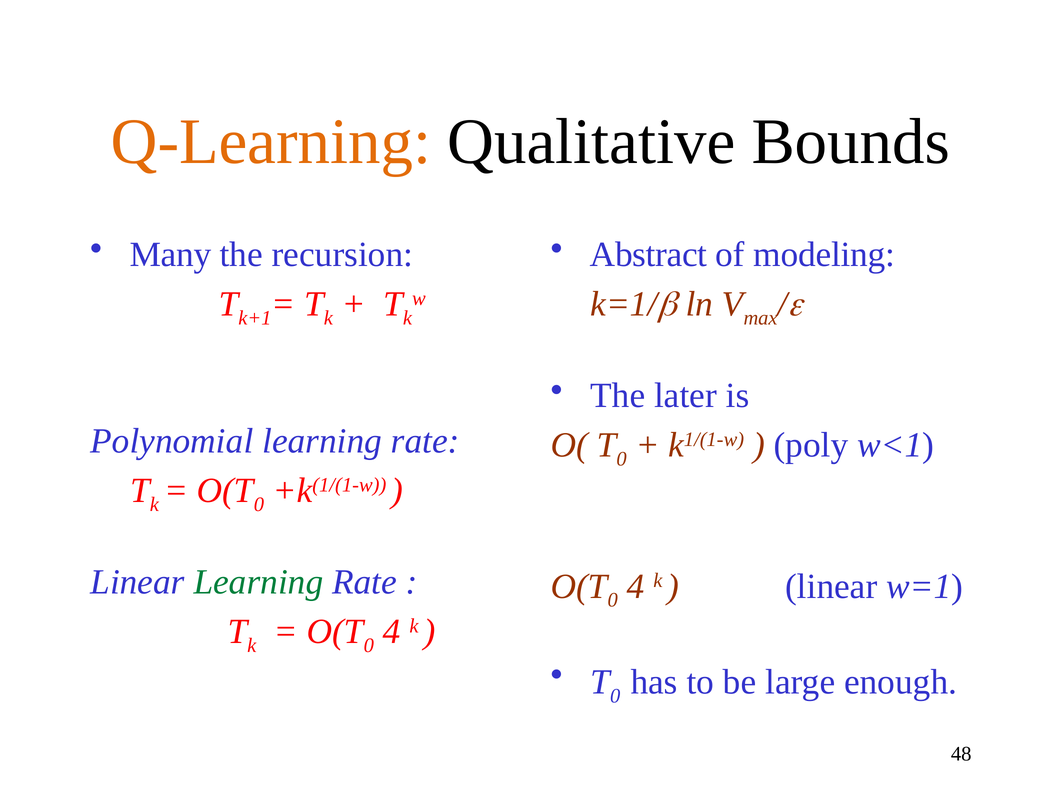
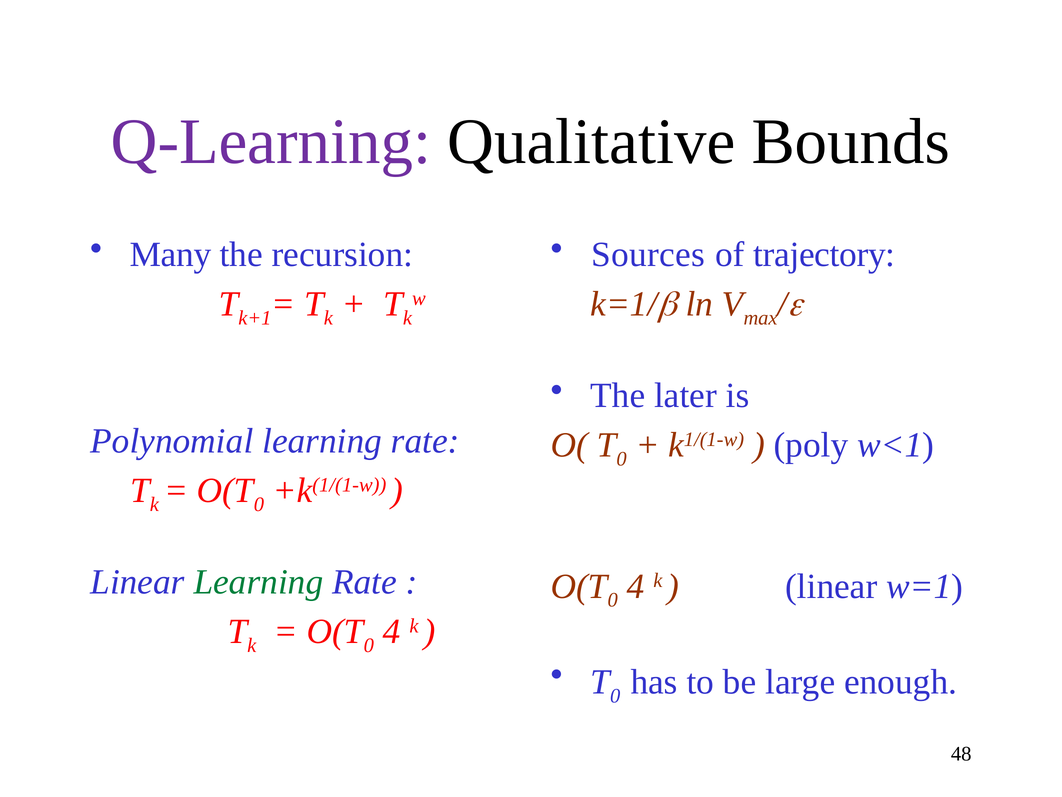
Q-Learning colour: orange -> purple (271, 142)
Abstract: Abstract -> Sources (648, 254)
modeling: modeling -> trajectory (824, 254)
